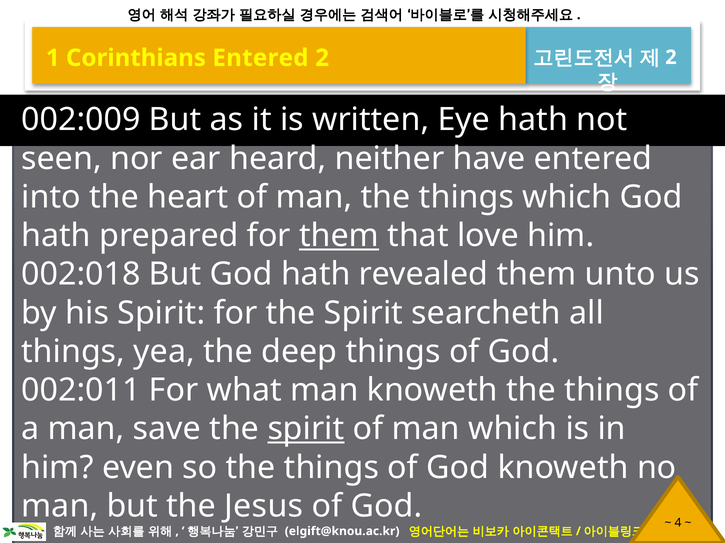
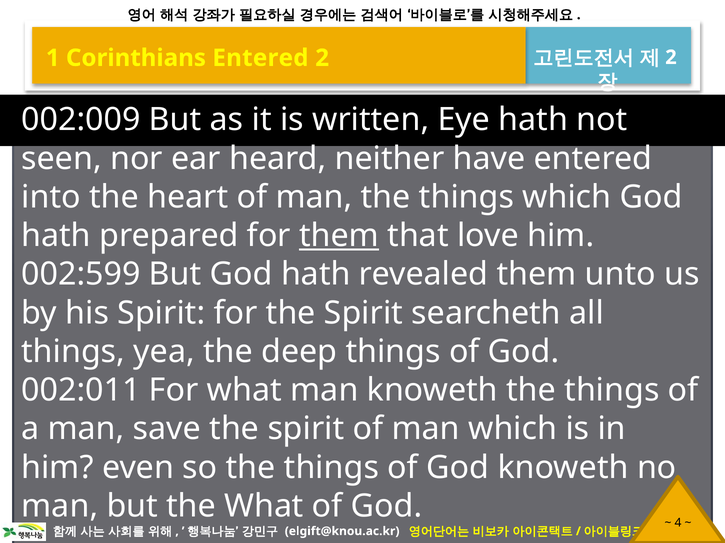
002:018: 002:018 -> 002:599 (81, 275)
spirit underline: present -> none (306, 429)
the Jesus: Jesus -> What (264, 507)
